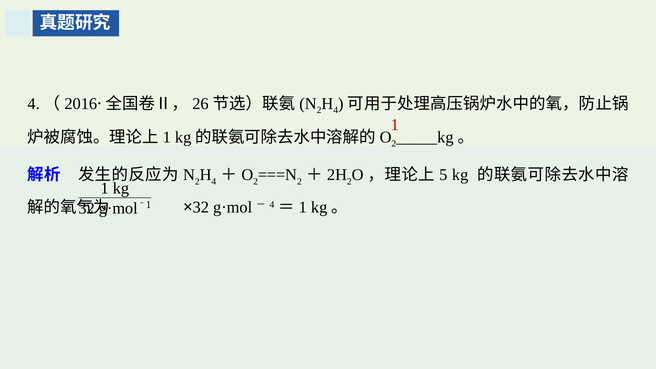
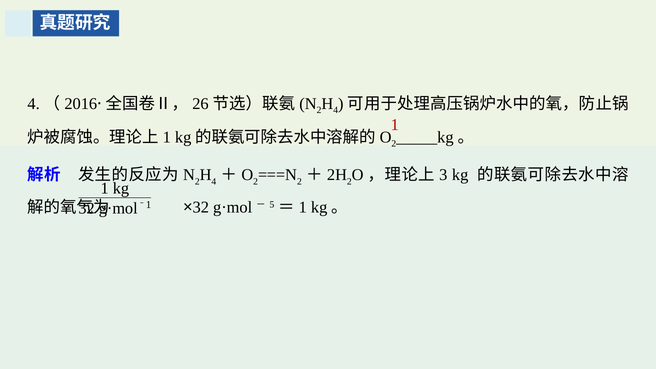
5: 5 -> 3 (443, 175)
4: 4 -> 5 (272, 205)
